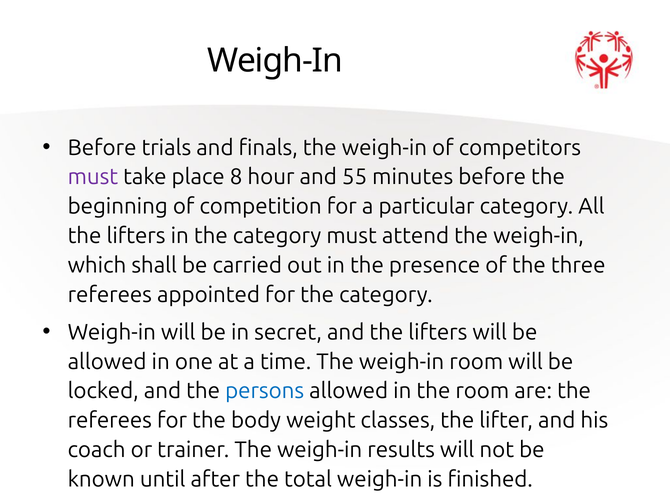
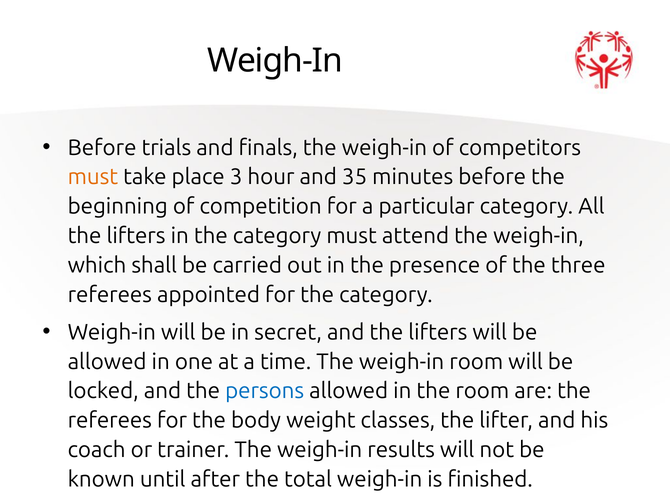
must colour: purple -> orange (93, 177)
8: 8 -> 3 (236, 177)
55: 55 -> 35 (355, 177)
